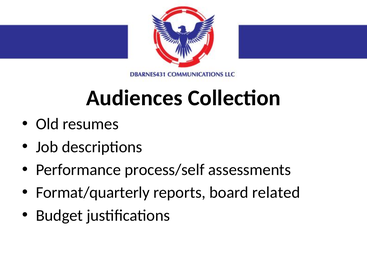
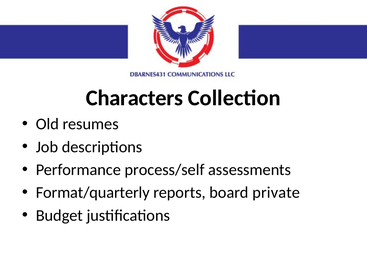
Audiences: Audiences -> Characters (135, 98)
related: related -> private (276, 193)
